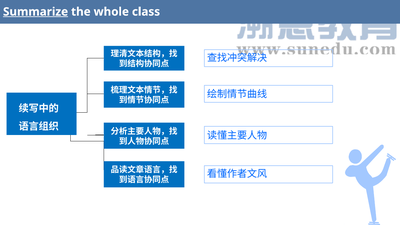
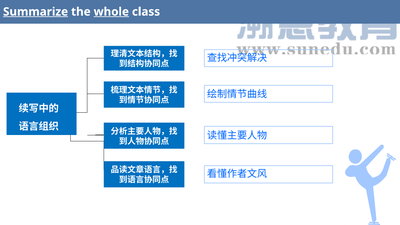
whole underline: none -> present (111, 12)
